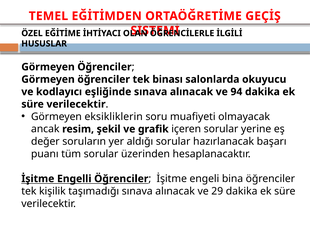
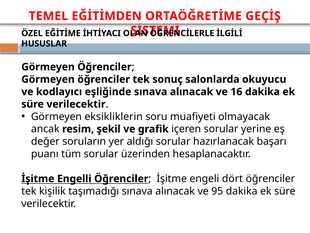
binası: binası -> sonuç (168, 79)
94: 94 -> 16 (236, 92)
bina: bina -> dört (232, 178)
29: 29 -> 95 (217, 191)
